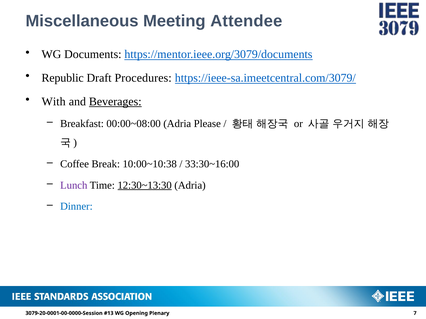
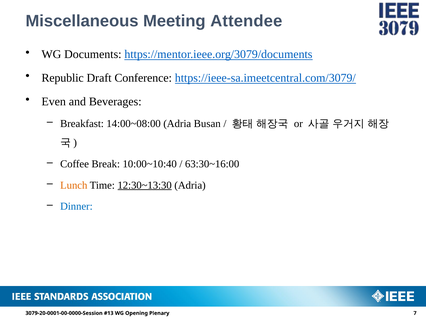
Procedures: Procedures -> Conference (143, 78)
With: With -> Even (54, 102)
Beverages underline: present -> none (115, 102)
00:00~08:00: 00:00~08:00 -> 14:00~08:00 (134, 124)
Please: Please -> Busan (207, 124)
10:00~10:38: 10:00~10:38 -> 10:00~10:40 (150, 164)
33:30~16:00: 33:30~16:00 -> 63:30~16:00 (212, 164)
Lunch colour: purple -> orange (74, 185)
